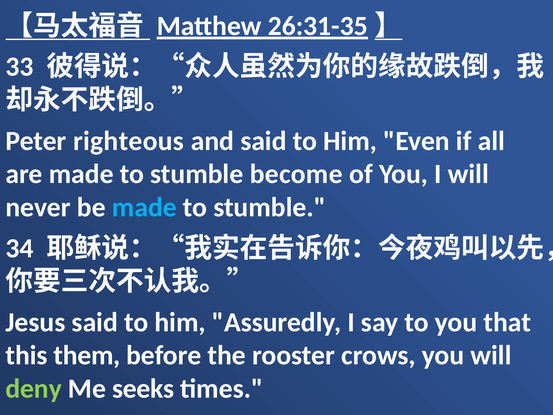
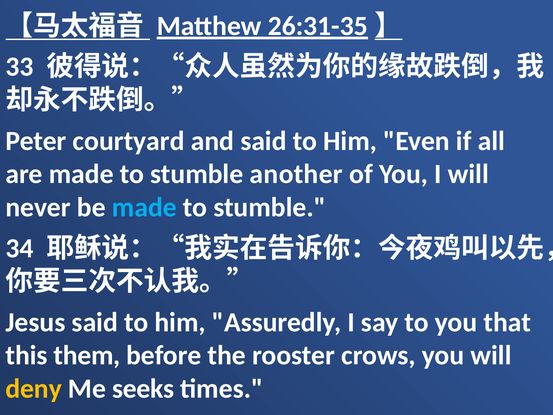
righteous: righteous -> courtyard (129, 141)
become: become -> another (296, 174)
deny colour: light green -> yellow (34, 388)
